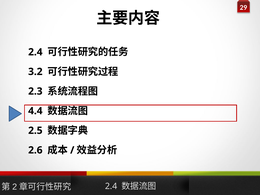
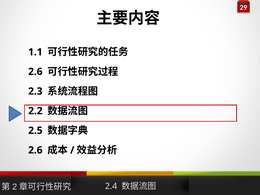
2.4: 2.4 -> 1.1 (35, 52)
3.2: 3.2 -> 2.6 (35, 72)
4.4: 4.4 -> 2.2 (35, 111)
